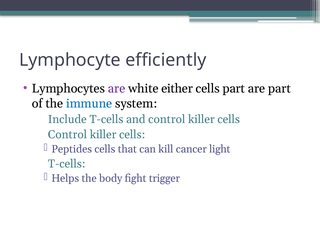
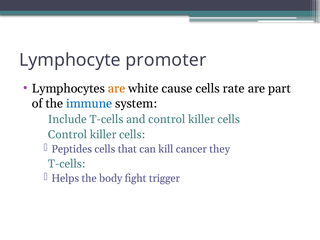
efficiently: efficiently -> promoter (166, 60)
are colour: purple -> orange (117, 89)
either: either -> cause (177, 89)
cells part: part -> rate (234, 89)
light: light -> they (220, 149)
